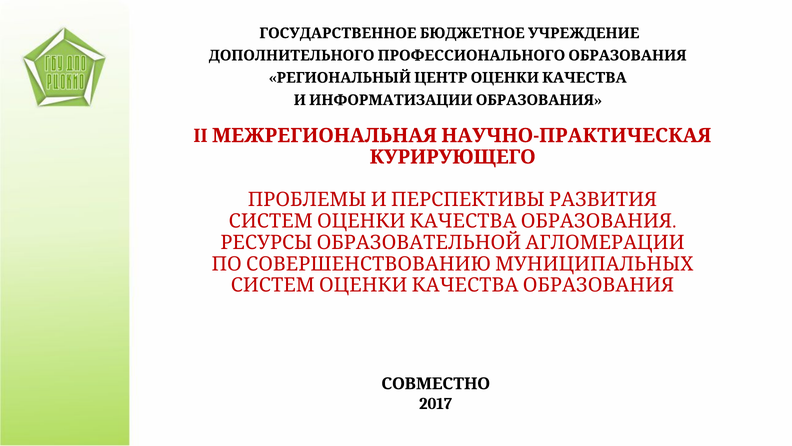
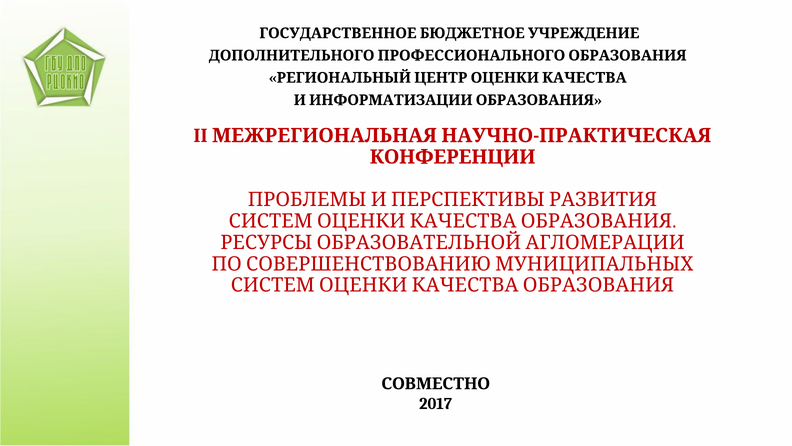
КУРИРУЮЩЕГО: КУРИРУЮЩЕГО -> КОНФЕРЕНЦИИ (453, 157)
